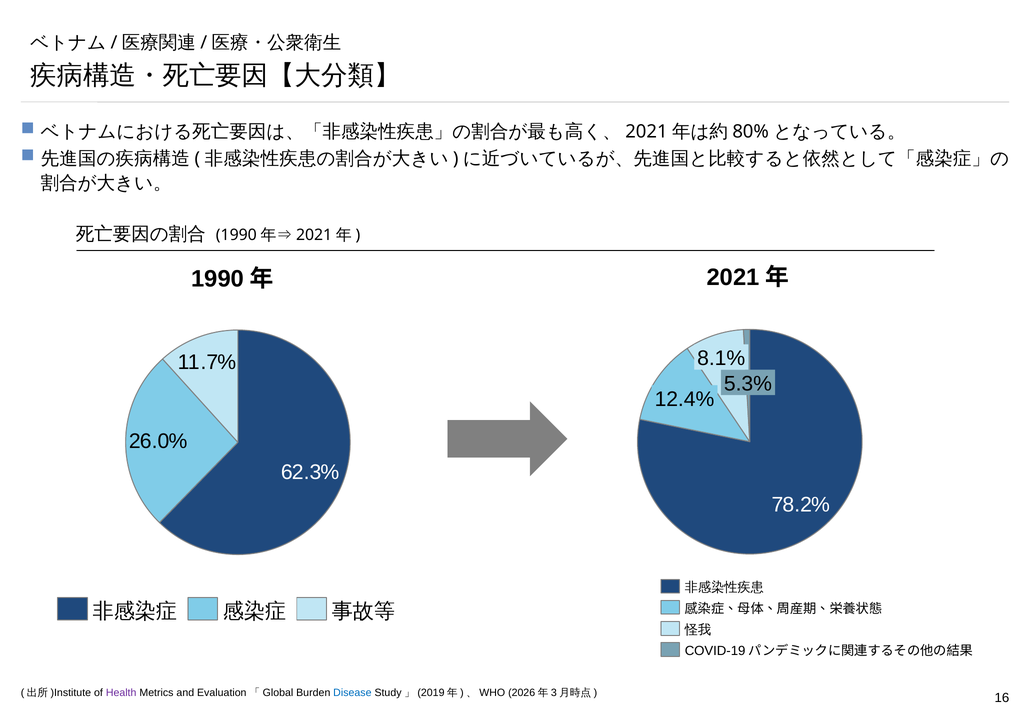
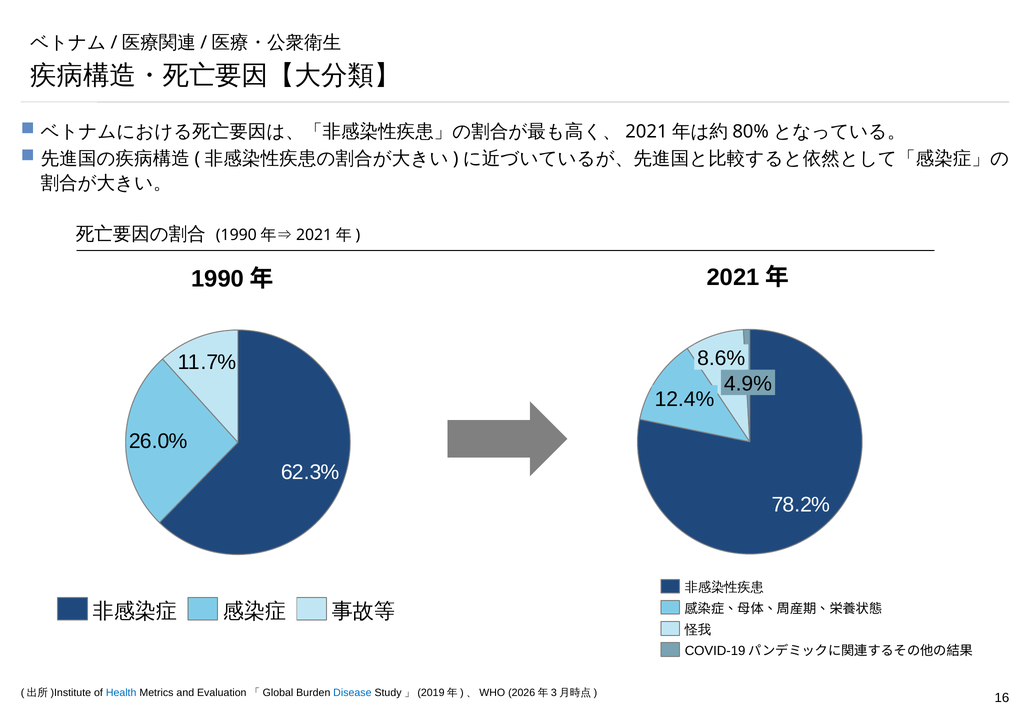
8.1%: 8.1% -> 8.6% (721, 359)
5.3%: 5.3% -> 4.9% (748, 384)
Health colour: purple -> blue (121, 693)
